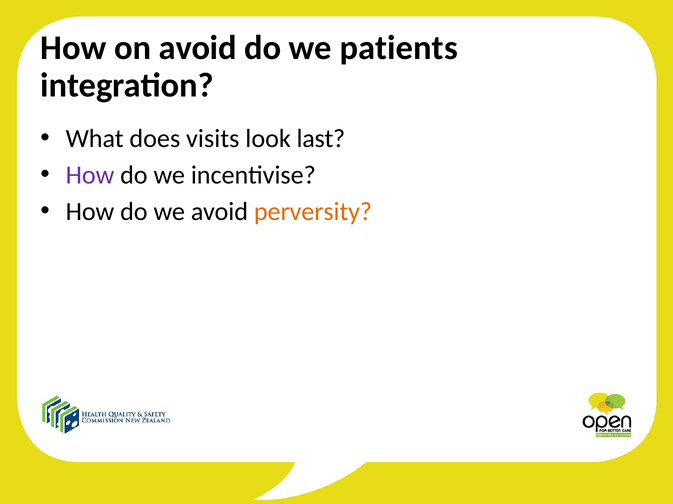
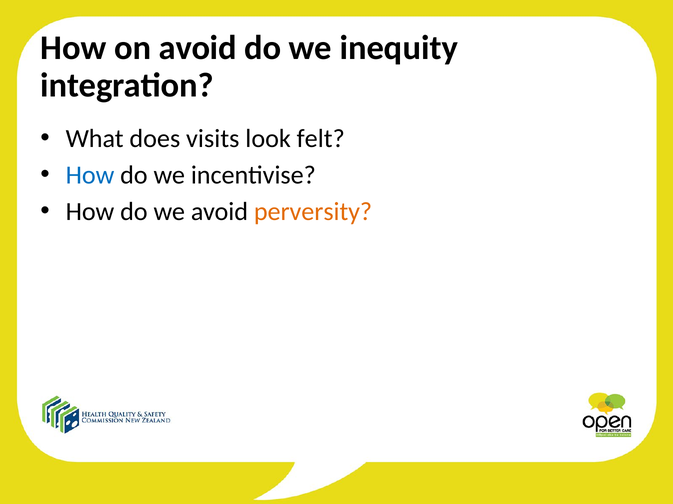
patients: patients -> inequity (399, 48)
last: last -> felt (321, 139)
How colour: purple -> blue (90, 175)
